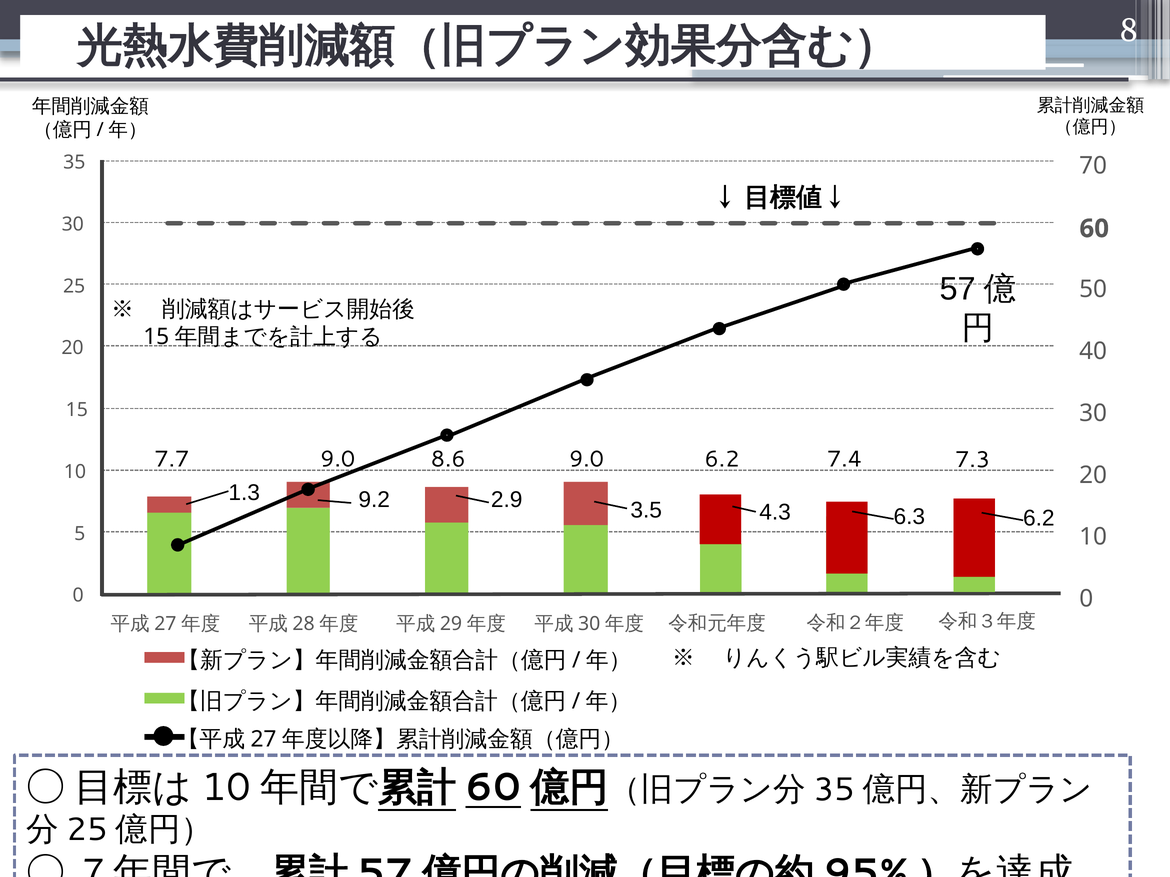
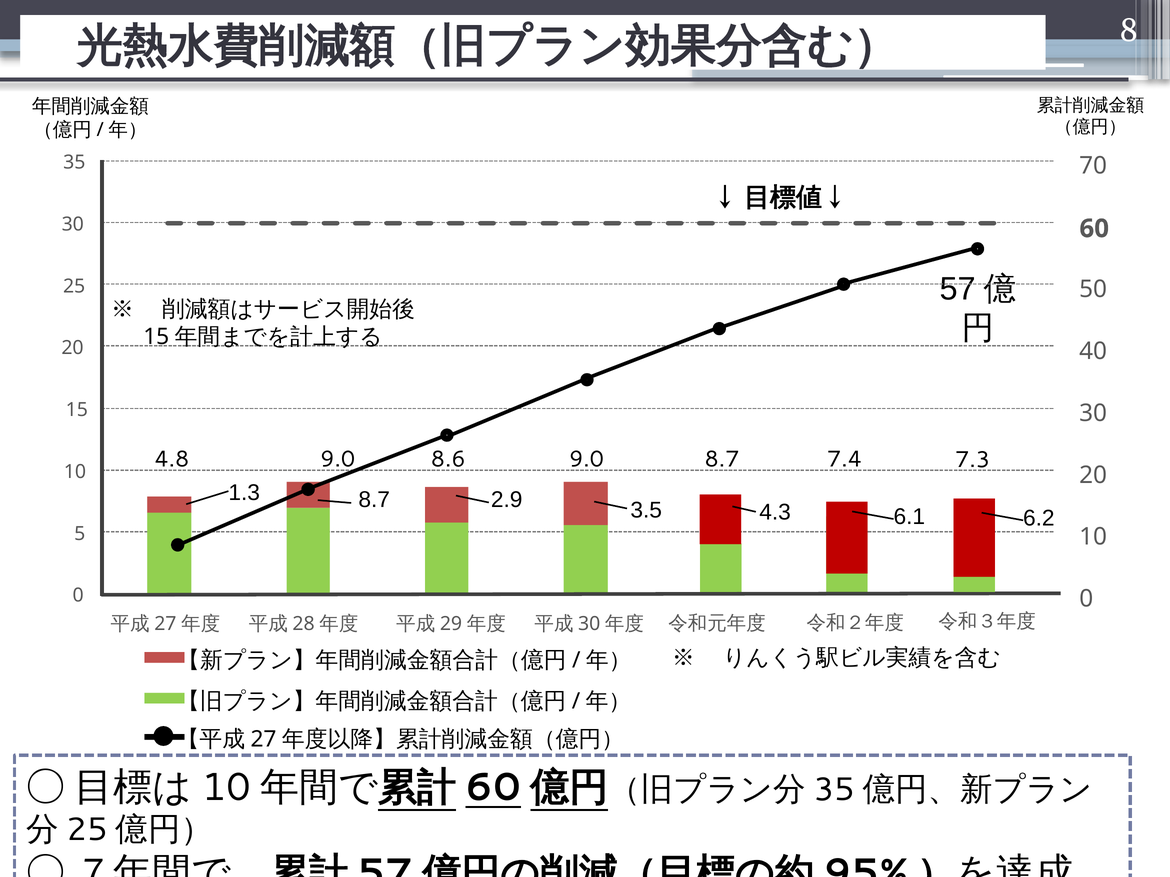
7.7: 7.7 -> 4.8 (172, 460)
9.0 6.2: 6.2 -> 8.7 (722, 460)
9.2: 9.2 -> 8.7 (374, 500)
6.3: 6.3 -> 6.1 (909, 517)
